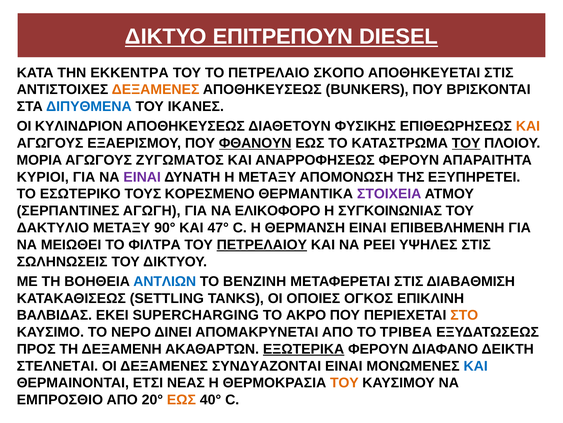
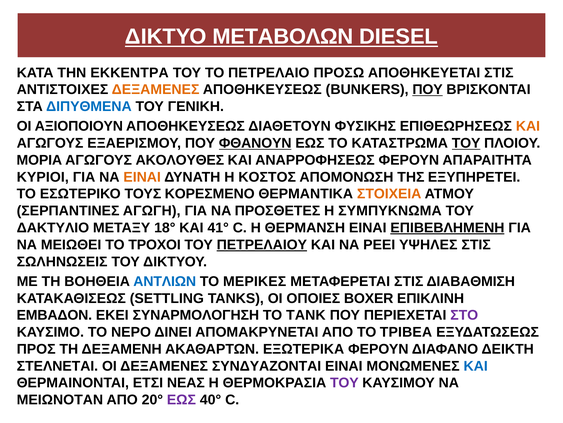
ΕΠΙΤΡΕΠΟΥΝ: ΕΠΙΤΡΕΠΟΥΝ -> ΜΕΤΑΒΟΛΩΝ (283, 37)
ΣΚΟΠΟ: ΣΚΟΠΟ -> ΠΡΟΣΩ (339, 73)
ΠΟΥ underline: none -> present (428, 90)
ΙΚΑΝΕΣ: ΙΚΑΝΕΣ -> ΓΕΝΙΚΗ (196, 106)
ΚΥΛΙΝΔΡΙΟΝ: ΚΥΛΙΝΔΡΙΟΝ -> ΑΞΙΟΠΟΙΟΥΝ (79, 126)
ΖΥΓΩΜΑΤΟΣ: ΖΥΓΩΜΑΤΟΣ -> ΑΚΟΛΟΥΘΕΣ (180, 160)
ΕΙΝΑΙ colour: purple -> orange (142, 177)
METAΞΥ: METAΞΥ -> ΚΟΣΤΟΣ (267, 177)
ΣΤΟΙΧΕΙΑ colour: purple -> orange (389, 194)
ΕΛΙΚΟΦΟΡΟ: ΕΛΙΚΟΦΟΡΟ -> ΠΡΟΣΘΕΤΕΣ (277, 211)
ΣΥΓΚΟΙΝΩΝΙΑΣ: ΣΥΓΚΟΙΝΩΝΙΑΣ -> ΣΥΜΠΥΚΝΩΜΑ (390, 211)
90°: 90° -> 18° (165, 227)
47°: 47° -> 41° (218, 227)
ΕΠΙΒΕΒΛΗΜΕΝΗ underline: none -> present (447, 227)
ΦΙΛΤΡΑ: ΦΙΛΤΡΑ -> ΤΡΟΧΟΙ (155, 244)
ΒΕΝΖΙΝΗ: ΒΕΝΖΙΝΗ -> ΜΕΡΙΚΕΣ (255, 281)
ΟΓΚΟΣ: ΟΓΚΟΣ -> ΒΟΧΕR (369, 298)
ΒΑΛΒΙΔΑΣ: ΒΑΛΒΙΔΑΣ -> ΕΜΒΑΔΟΝ (54, 315)
SUPERCHARGING: SUPERCHARGING -> ΣΥΝΑΡΜΟΛΟΓΗΣΗ (196, 315)
ΑΚΡΟ: ΑΚΡΟ -> TANK (306, 315)
ΣΤΟ colour: orange -> purple (464, 315)
ΕΞΩΤΕΡΙΚΑ underline: present -> none (304, 348)
ΤΟΥ colour: orange -> purple (344, 382)
ΕΜΠΡΟΣΘΙΟ: ΕΜΠΡΟΣΘΙΟ -> ΜΕΙΩΝΟΤΑΝ (60, 399)
ΕΩΣ colour: orange -> purple (181, 399)
